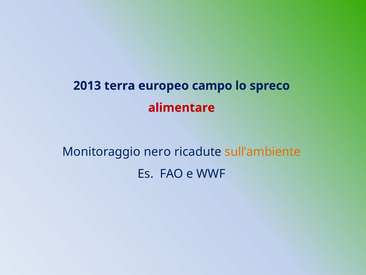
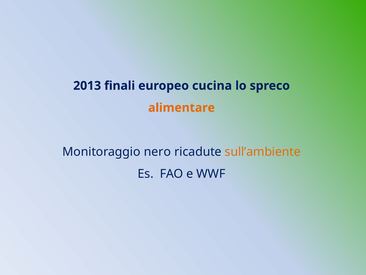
terra: terra -> finali (120, 86)
campo: campo -> cucina (212, 86)
alimentare colour: red -> orange (182, 108)
